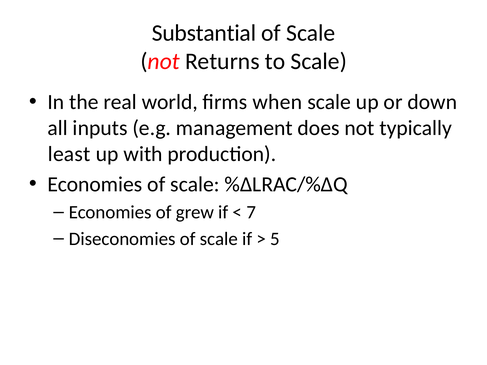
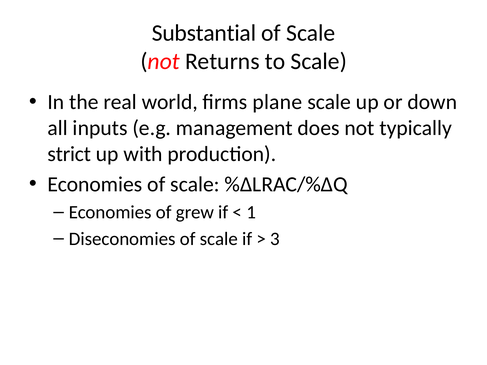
when: when -> plane (277, 102)
least: least -> strict (69, 154)
7: 7 -> 1 (251, 212)
5: 5 -> 3 (275, 239)
